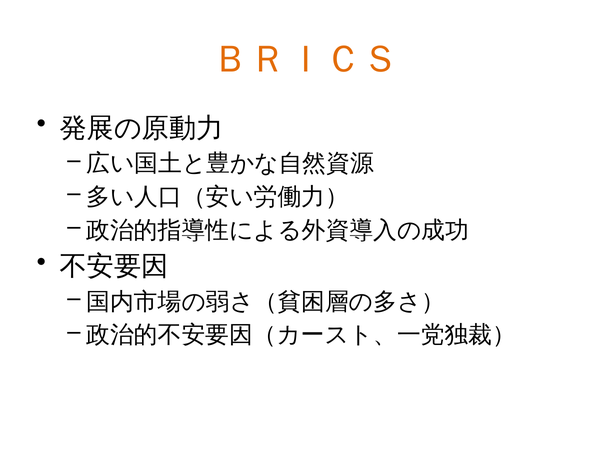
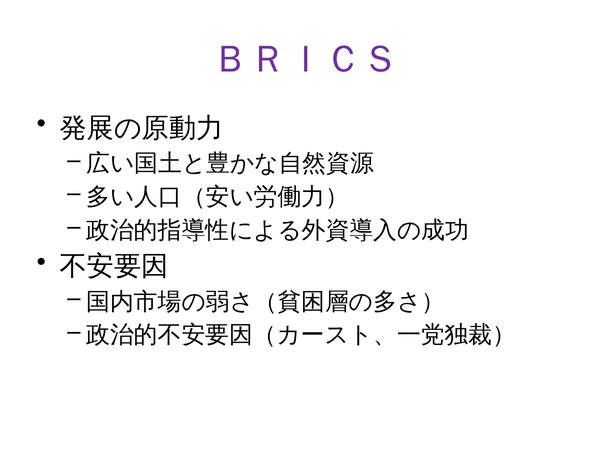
ＢＲＩＣＳ colour: orange -> purple (306, 59)
